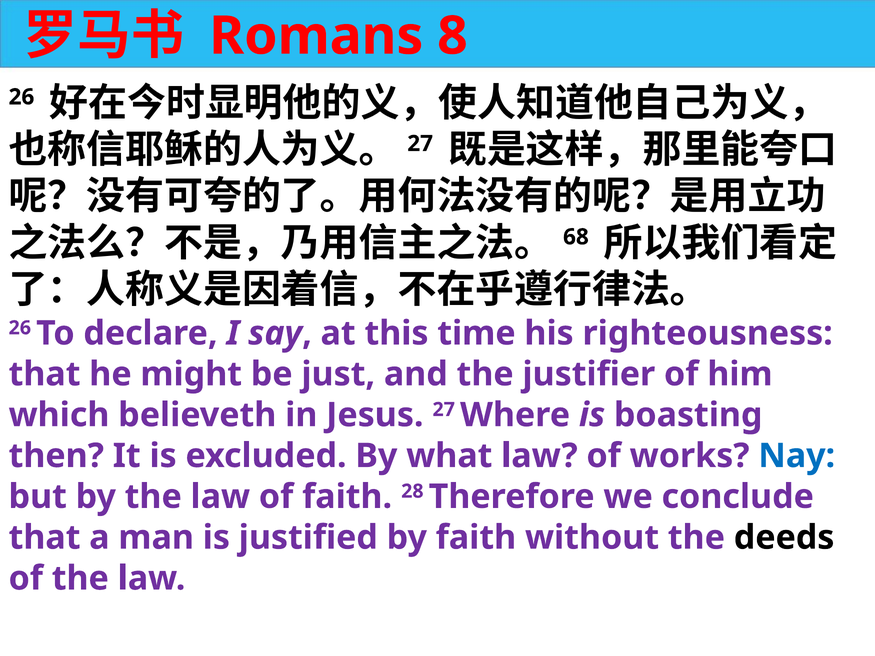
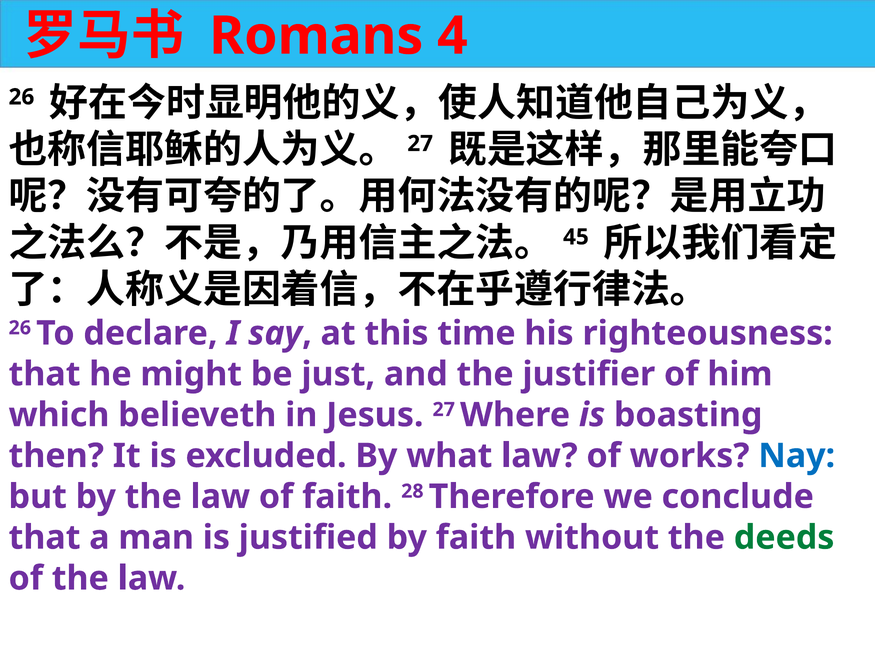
8: 8 -> 4 (452, 36)
68: 68 -> 45 (576, 237)
deeds colour: black -> green (784, 538)
